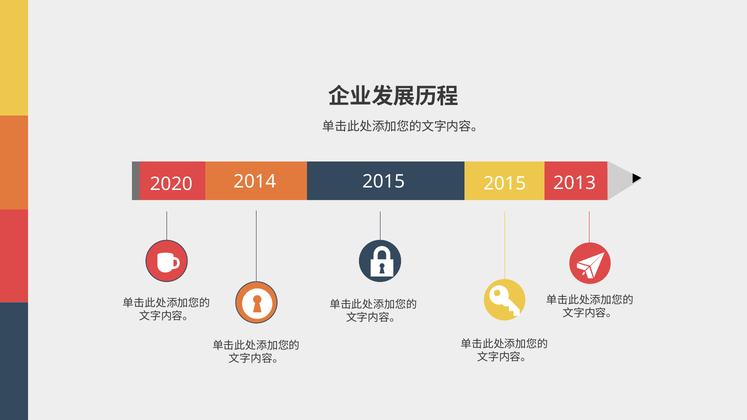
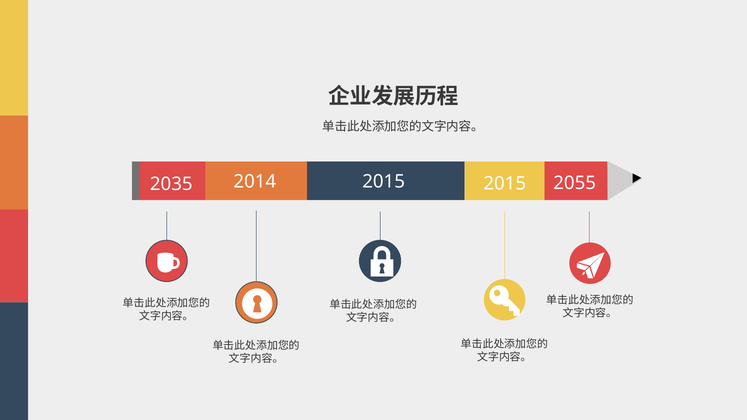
2020: 2020 -> 2035 (171, 184)
2013: 2013 -> 2055 (575, 183)
